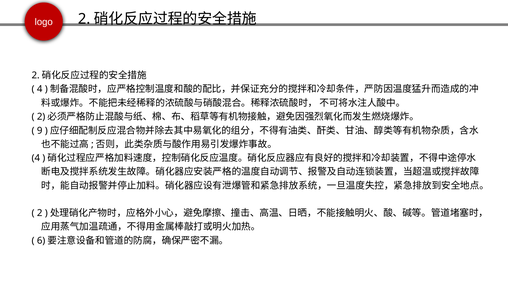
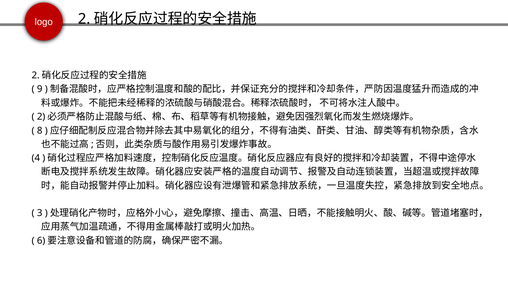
4: 4 -> 9 (40, 89)
9: 9 -> 8 (40, 130)
2: 2 -> 3 (40, 213)
